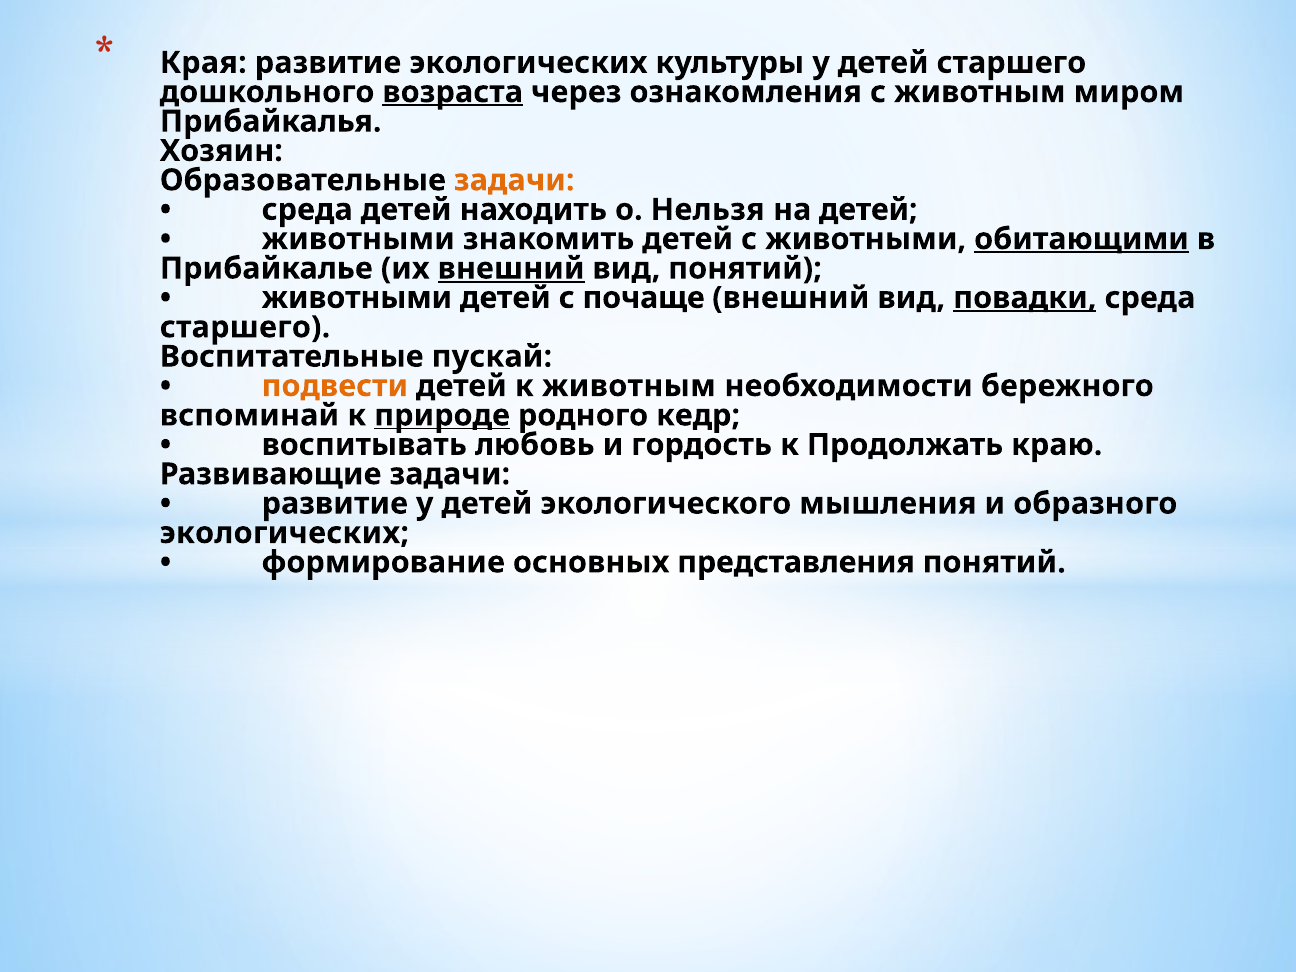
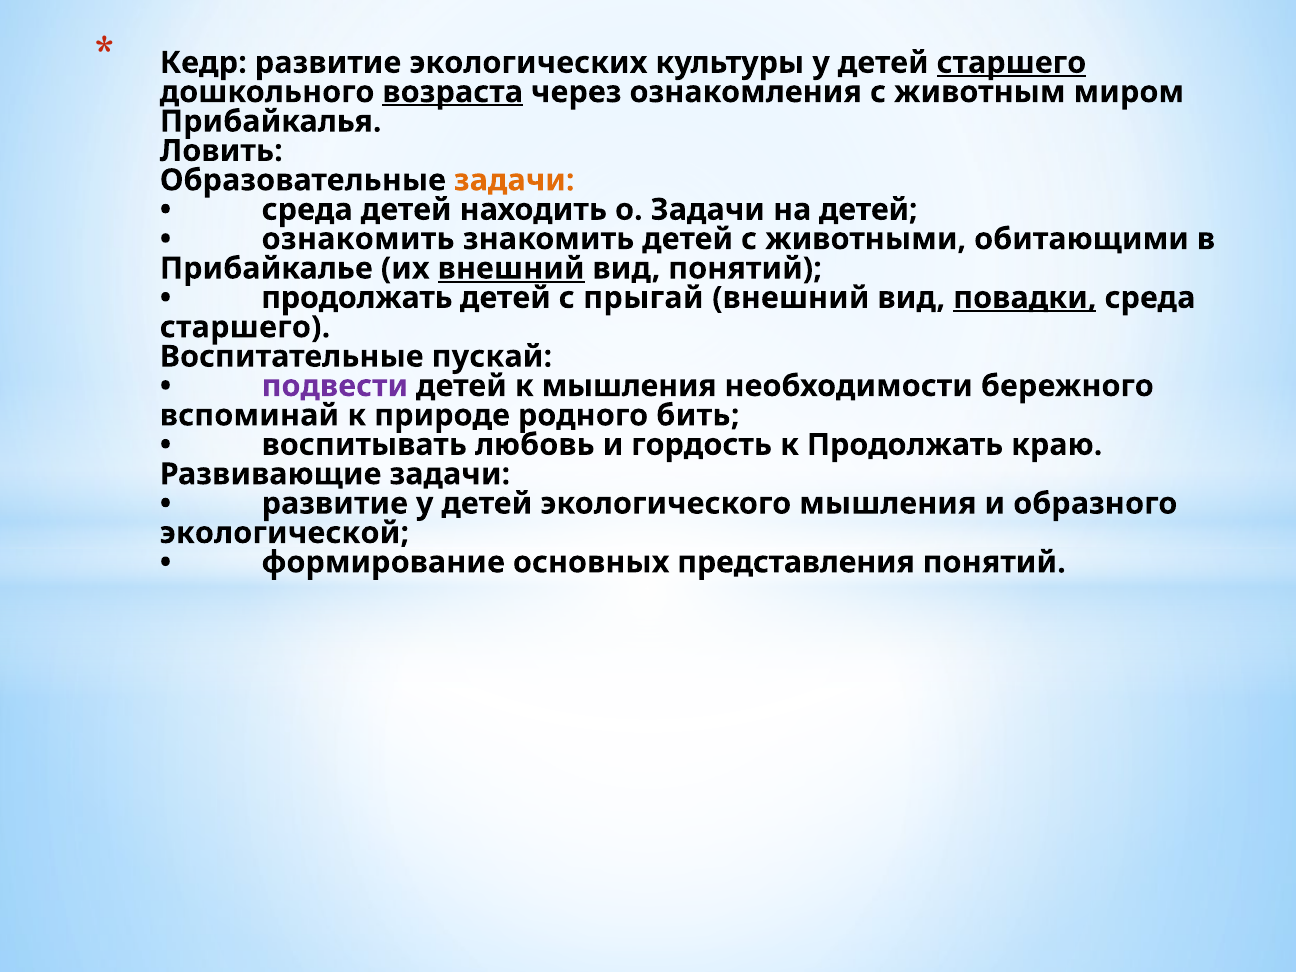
Края: Края -> Кедр (203, 63)
старшего underline: none -> present (1011, 63)
Хозяин: Хозяин -> Ловить (221, 151)
о Нельзя: Нельзя -> Задачи (708, 210)
животными: животными -> ознакомить (358, 239)
обитающими underline: present -> none (1082, 239)
животными: животными -> продолжать (357, 298)
почаще: почаще -> прыгай (643, 298)
подвести colour: orange -> purple (335, 386)
к животным: животным -> мышления (629, 386)
природе underline: present -> none (442, 415)
кедр: кедр -> бить (698, 415)
экологических: экологических -> экологической (284, 533)
